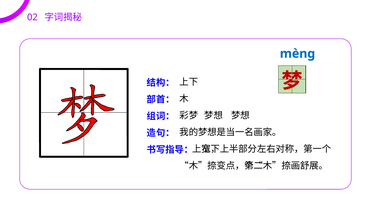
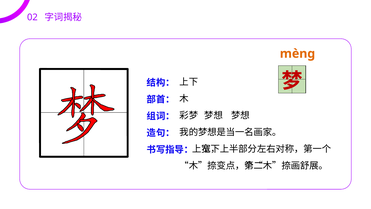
mèng colour: blue -> orange (297, 54)
